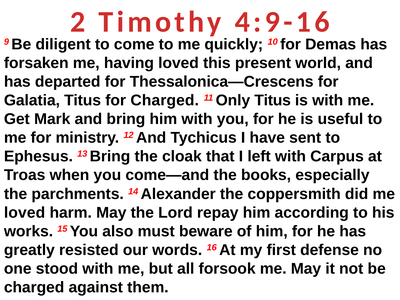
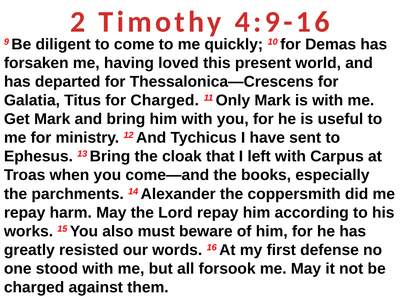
Only Titus: Titus -> Mark (273, 100)
loved: loved -> repay (25, 213)
